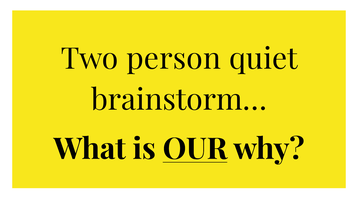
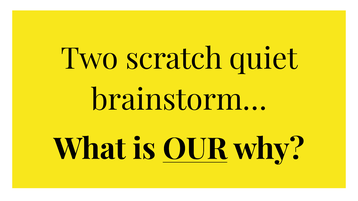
person: person -> scratch (174, 59)
